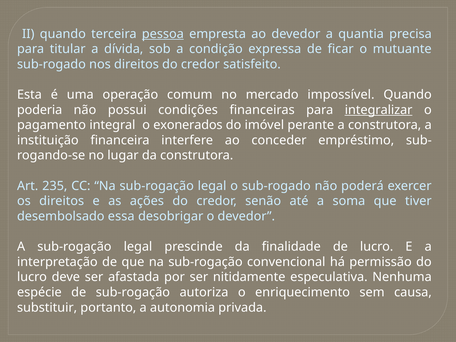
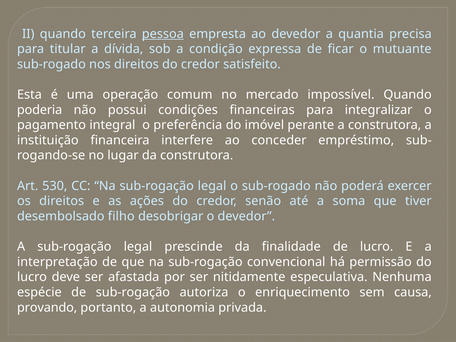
integralizar underline: present -> none (379, 110)
exonerados: exonerados -> preferência (188, 125)
235: 235 -> 530 (55, 186)
essa: essa -> filho (121, 216)
substituir: substituir -> provando (47, 308)
